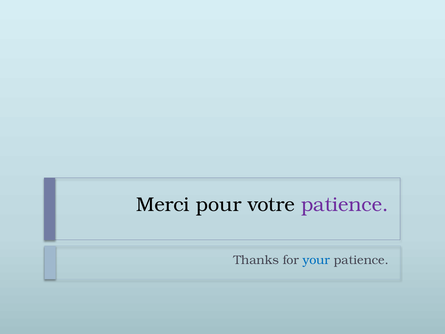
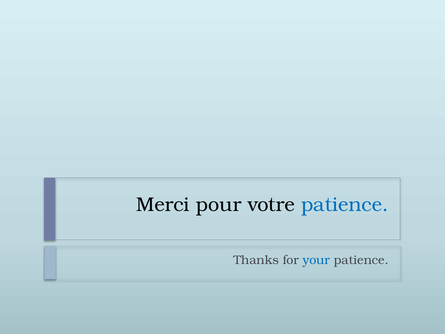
patience colour: purple -> blue (345, 205)
